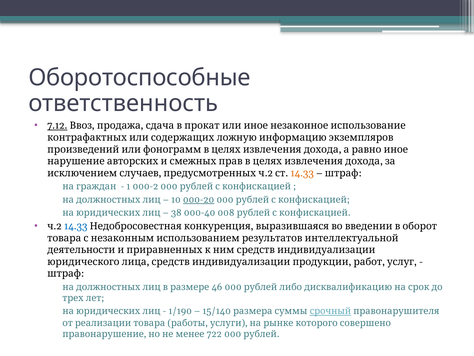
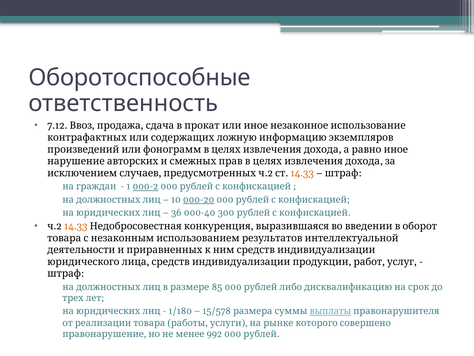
7.12 underline: present -> none (57, 126)
000-2 underline: none -> present (145, 186)
38: 38 -> 36 (176, 212)
008: 008 -> 300 (226, 212)
14.33 colour: blue -> orange (76, 226)
46: 46 -> 85 (217, 287)
1/190: 1/190 -> 1/180 (180, 311)
15/140: 15/140 -> 15/578 (217, 311)
срочный: срочный -> выплаты (330, 311)
722: 722 -> 992 (214, 334)
